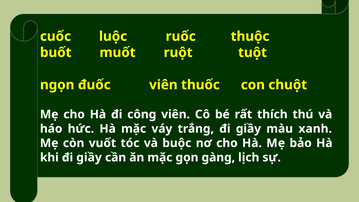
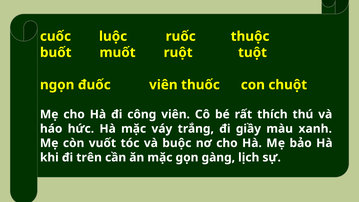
khi đi giầy: giầy -> trên (89, 157)
